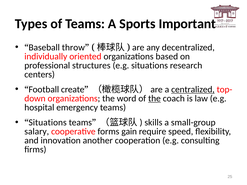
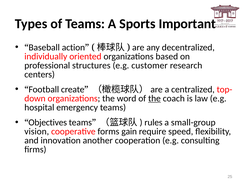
throw: throw -> action (73, 47)
e.g situations: situations -> customer (150, 65)
centralized underline: present -> none (193, 90)
Situations: Situations -> Objectives (48, 123)
skills: skills -> rules (153, 123)
salary: salary -> vision (37, 132)
